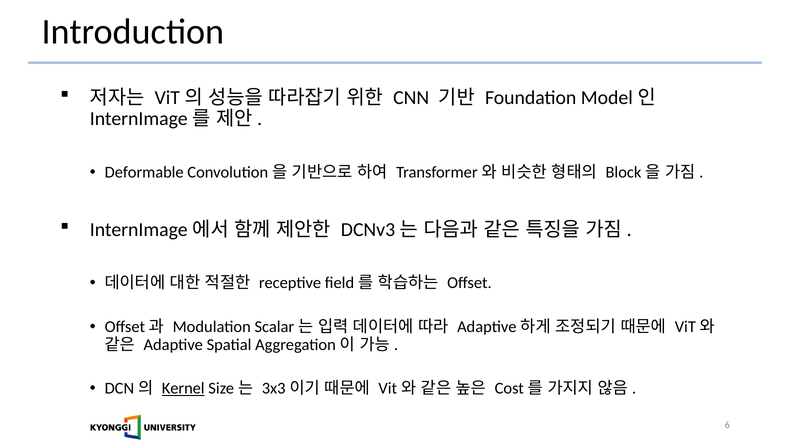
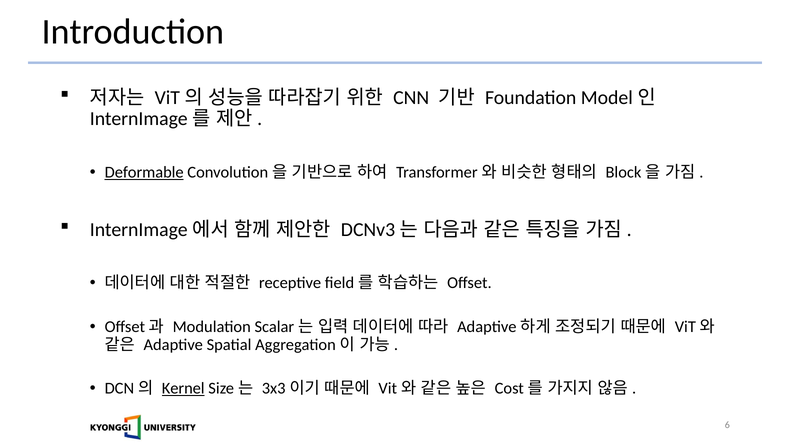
Deformable underline: none -> present (144, 172)
